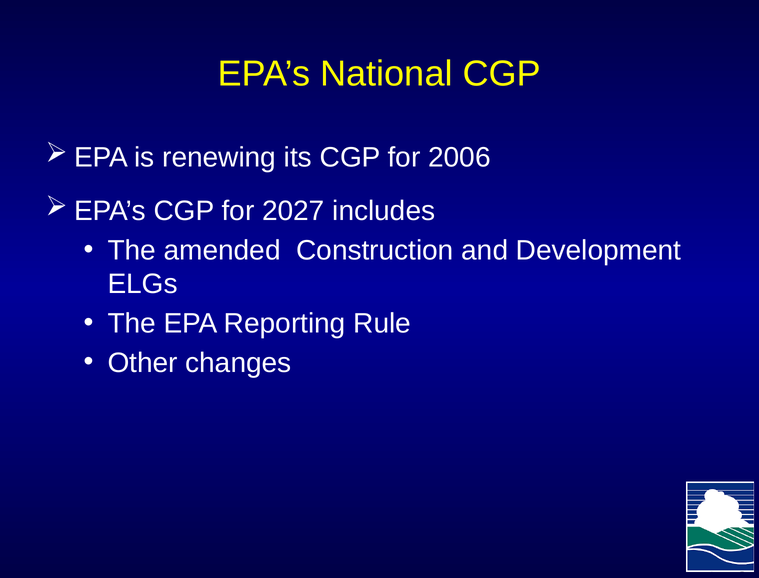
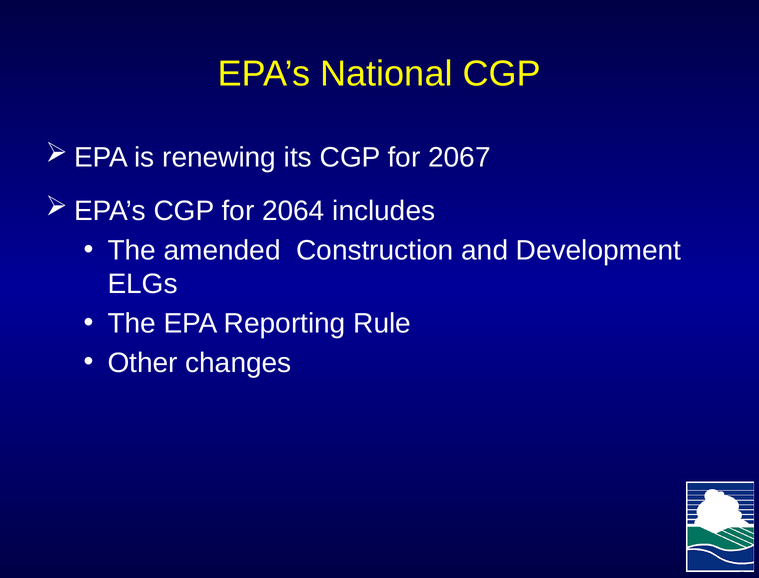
2006: 2006 -> 2067 (459, 158)
2027: 2027 -> 2064 (293, 211)
